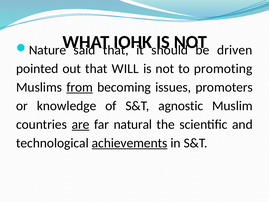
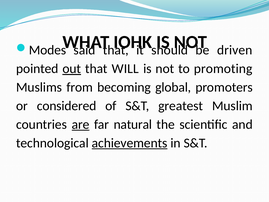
Nature: Nature -> Modes (47, 50)
out underline: none -> present (72, 69)
from underline: present -> none (80, 87)
issues: issues -> global (173, 87)
knowledge: knowledge -> considered (67, 106)
agnostic: agnostic -> greatest (181, 106)
